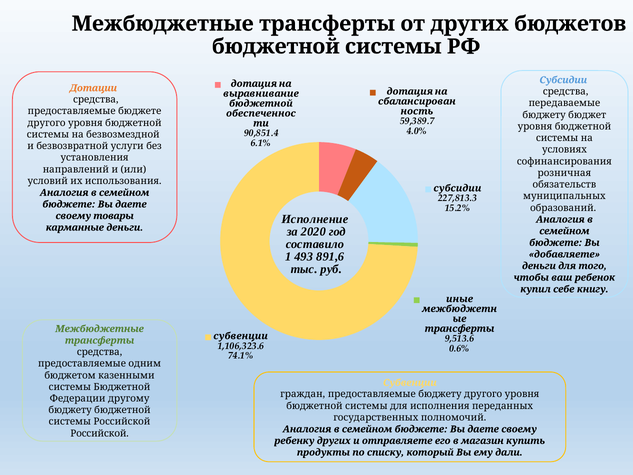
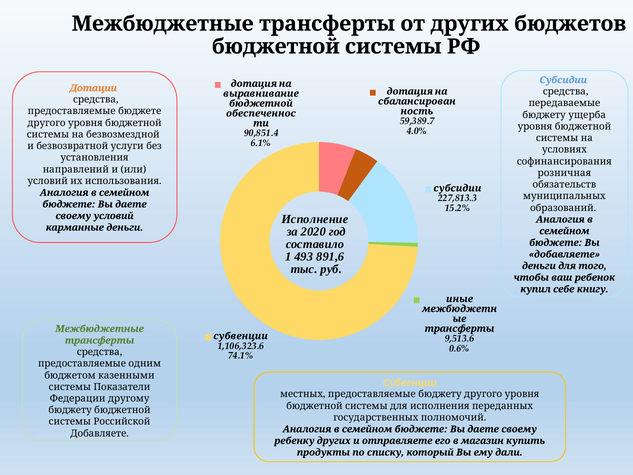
бюджет: бюджет -> ущерба (587, 115)
своему товары: товары -> условий (114, 216)
системы Бюджетной: Бюджетной -> Показатели (122, 387)
граждан: граждан -> местных (303, 394)
Российской: Российской -> Добавляете (100, 433)
